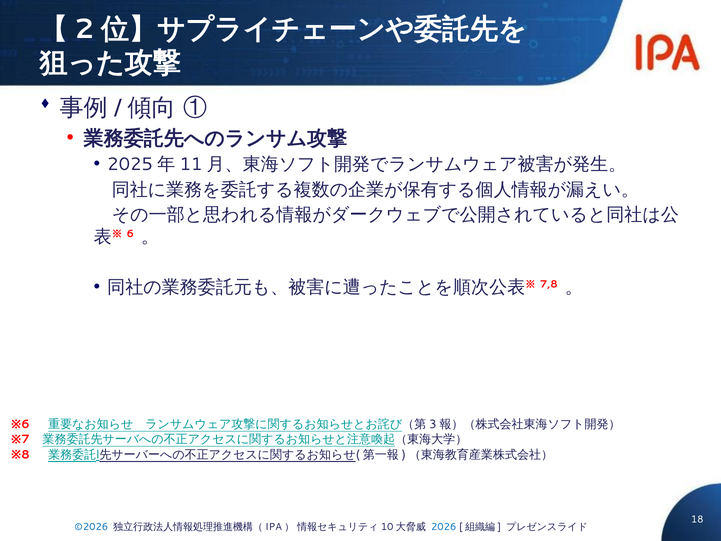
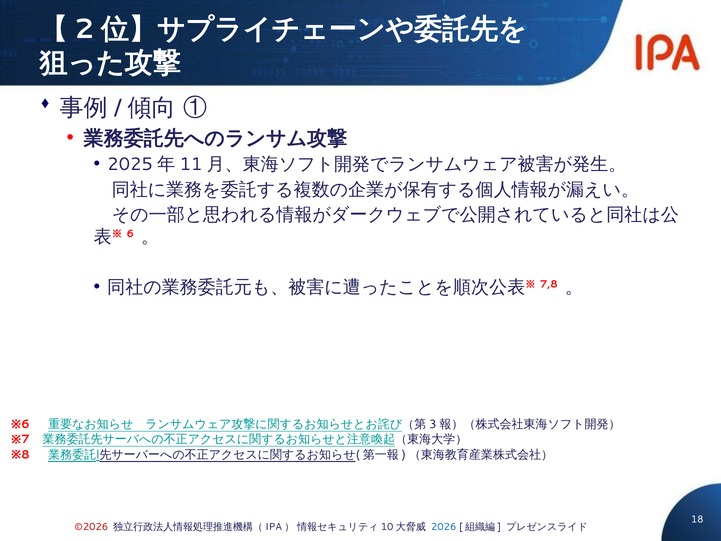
©2026 colour: blue -> red (91, 527)
